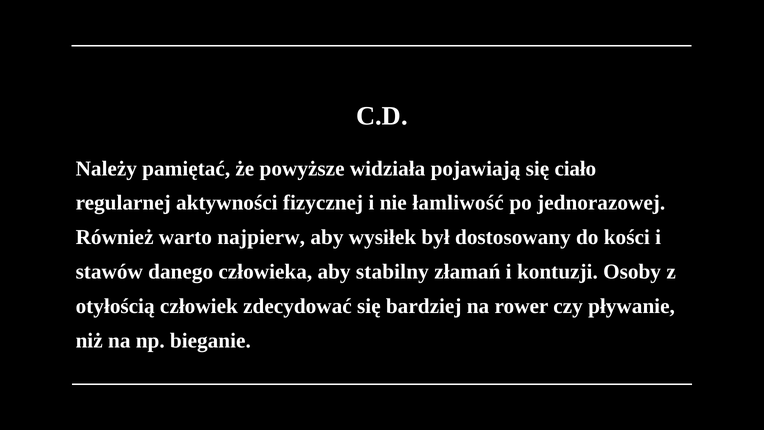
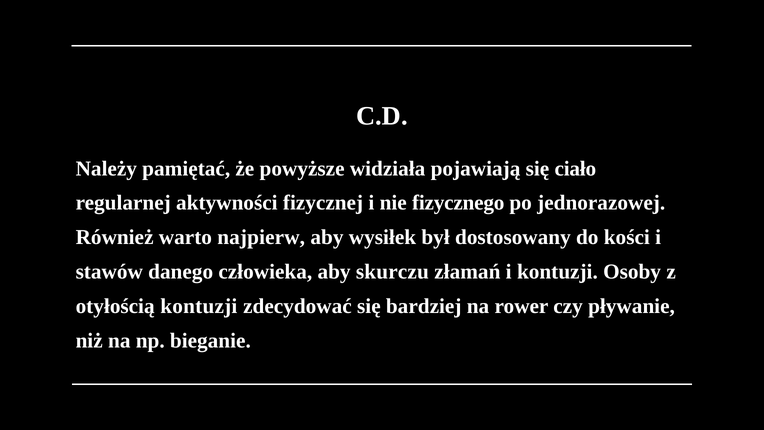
łamliwość: łamliwość -> fizycznego (458, 203)
stabilny: stabilny -> skurczu (392, 272)
otyłością człowiek: człowiek -> kontuzji (199, 306)
